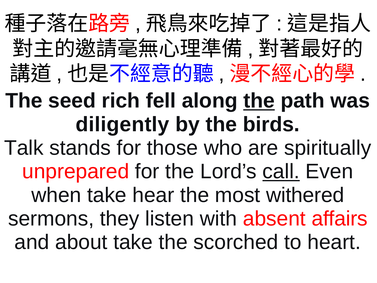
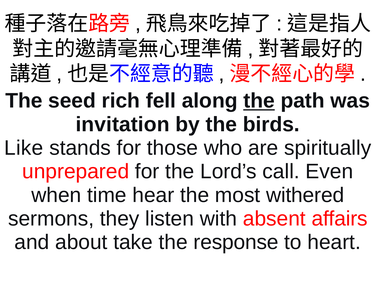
diligently: diligently -> invitation (123, 124)
Talk: Talk -> Like (24, 148)
call underline: present -> none (281, 171)
when take: take -> time (107, 195)
scorched: scorched -> response (236, 242)
